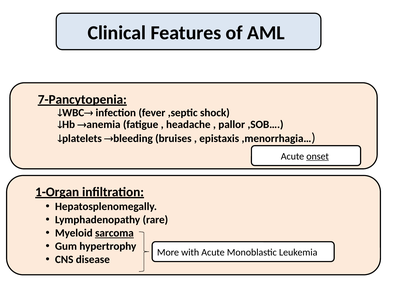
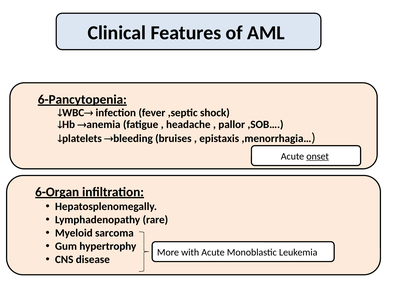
7-Pancytopenia: 7-Pancytopenia -> 6-Pancytopenia (82, 99)
1-Organ: 1-Organ -> 6-Organ (57, 192)
sarcoma underline: present -> none (114, 233)
